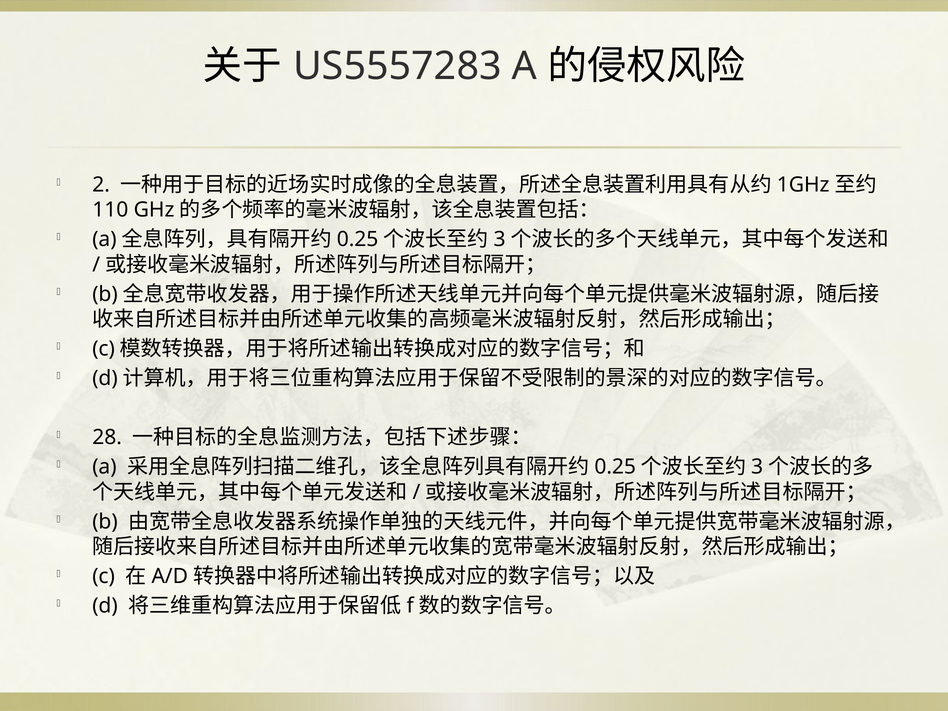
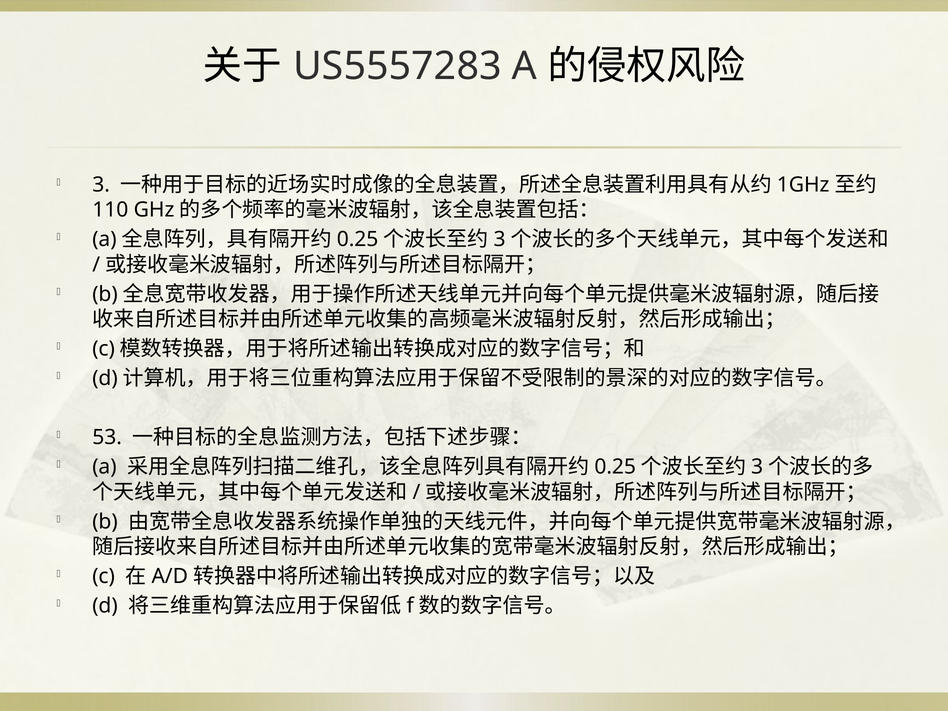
2: 2 -> 3 (101, 185)
28: 28 -> 53 (107, 437)
